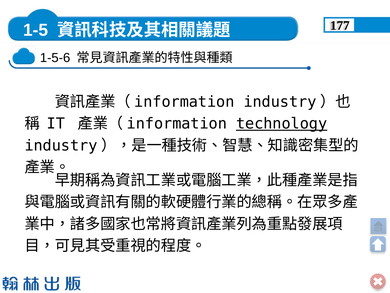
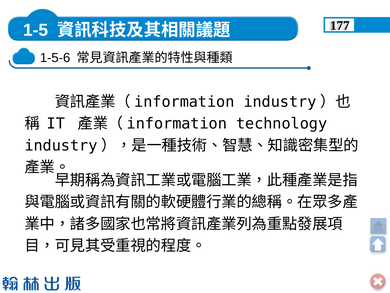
technology underline: present -> none (282, 123)
